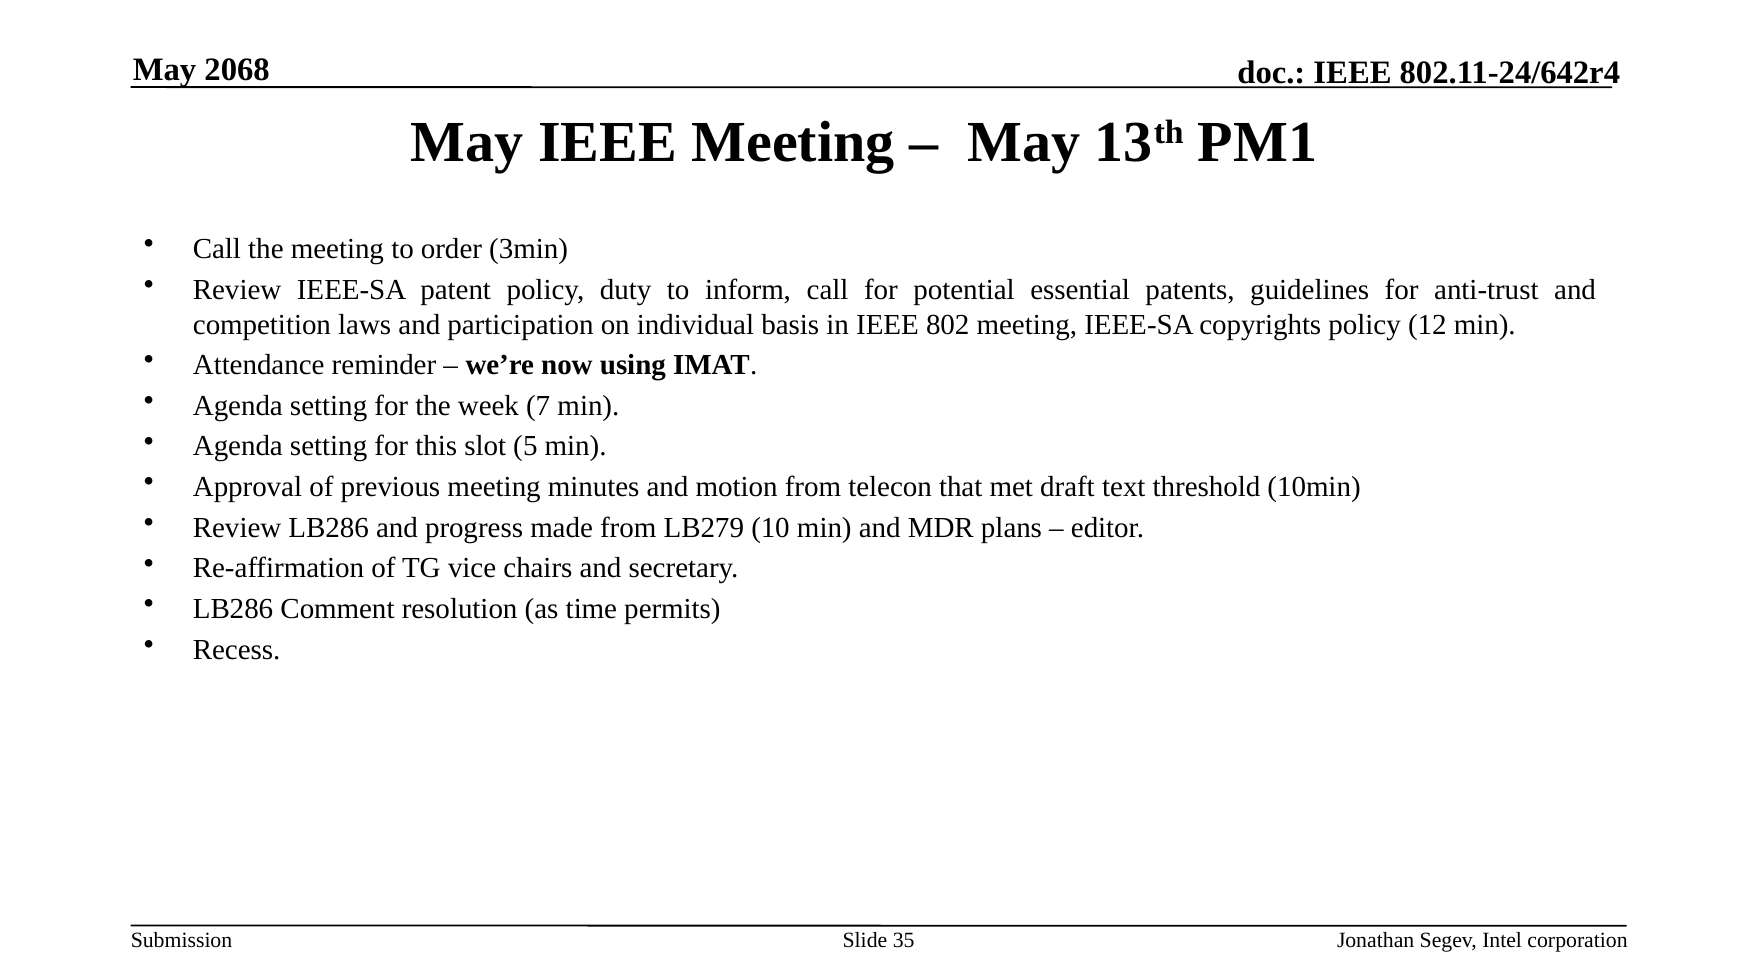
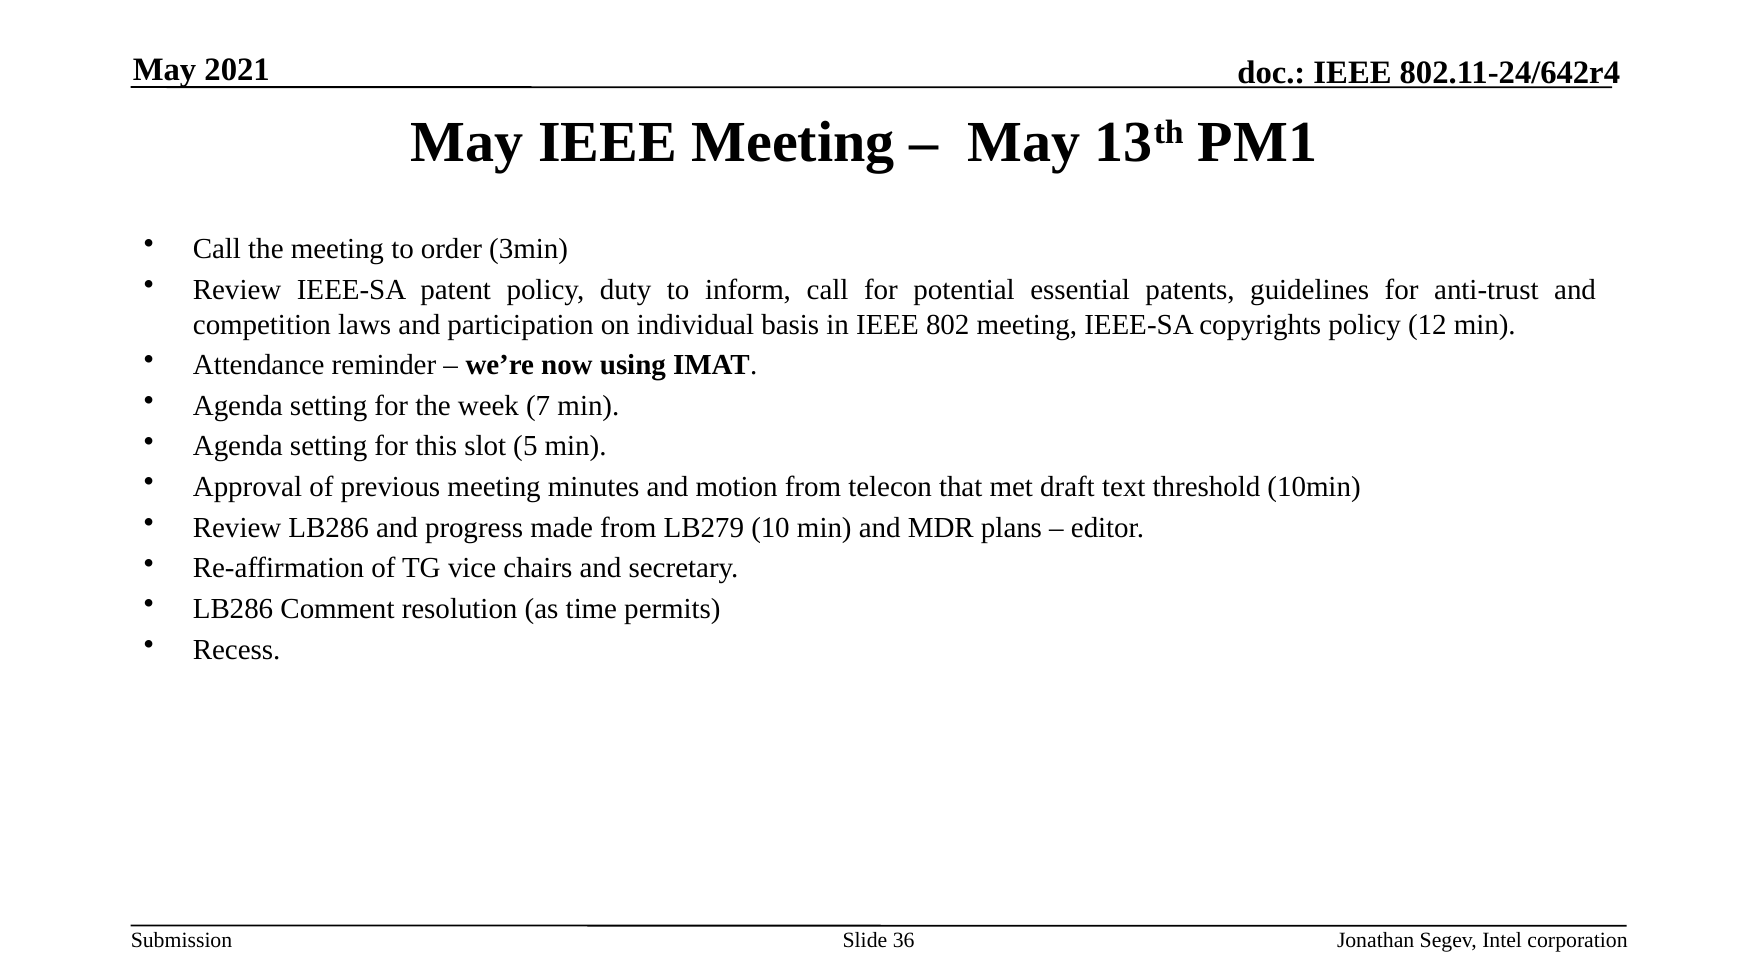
2068: 2068 -> 2021 (237, 69)
35: 35 -> 36 (904, 940)
